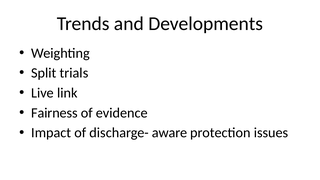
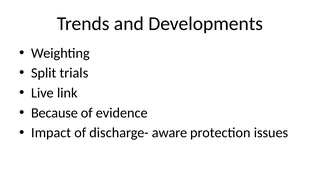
Fairness: Fairness -> Because (54, 113)
